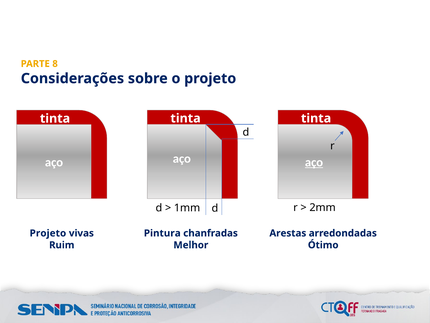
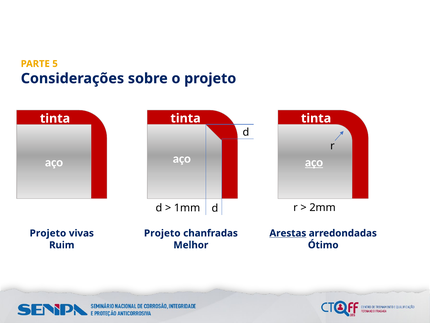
8: 8 -> 5 (55, 64)
Pintura: Pintura -> Projeto (162, 233)
Arestas underline: none -> present (288, 233)
